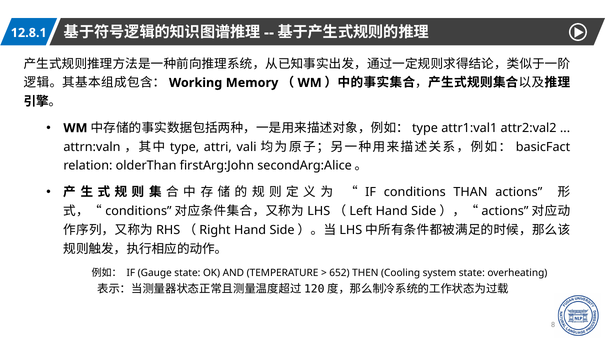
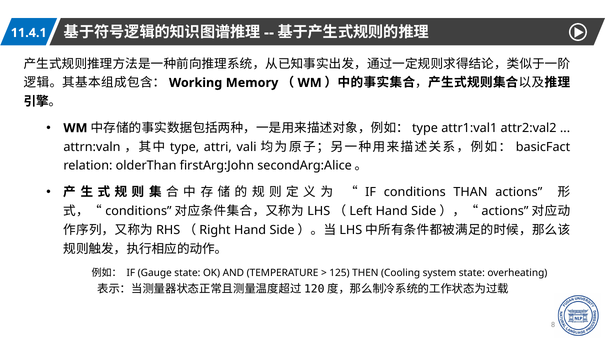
12.8.1: 12.8.1 -> 11.4.1 (29, 33)
652: 652 -> 125 (339, 273)
